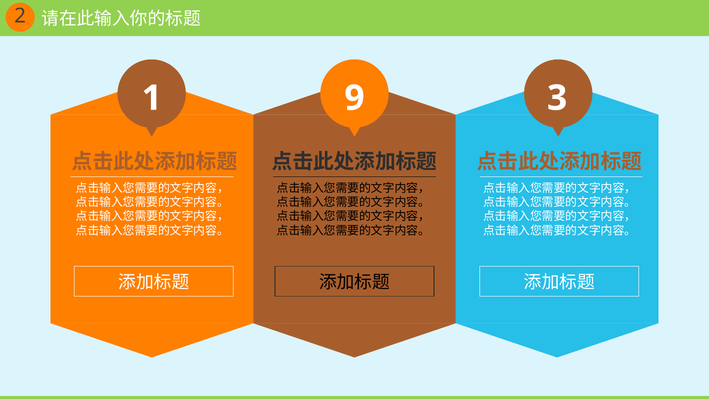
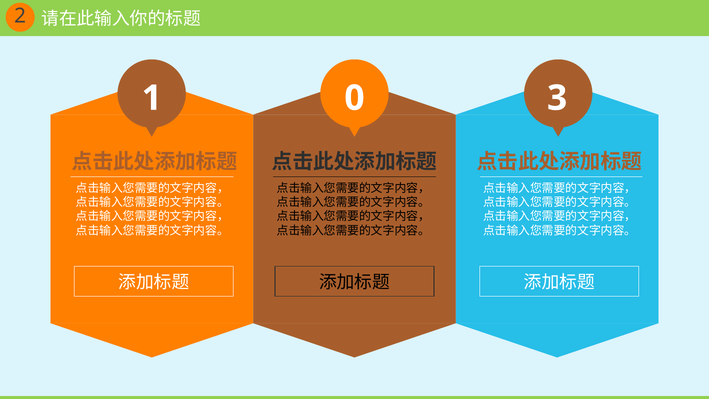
9: 9 -> 0 (354, 98)
